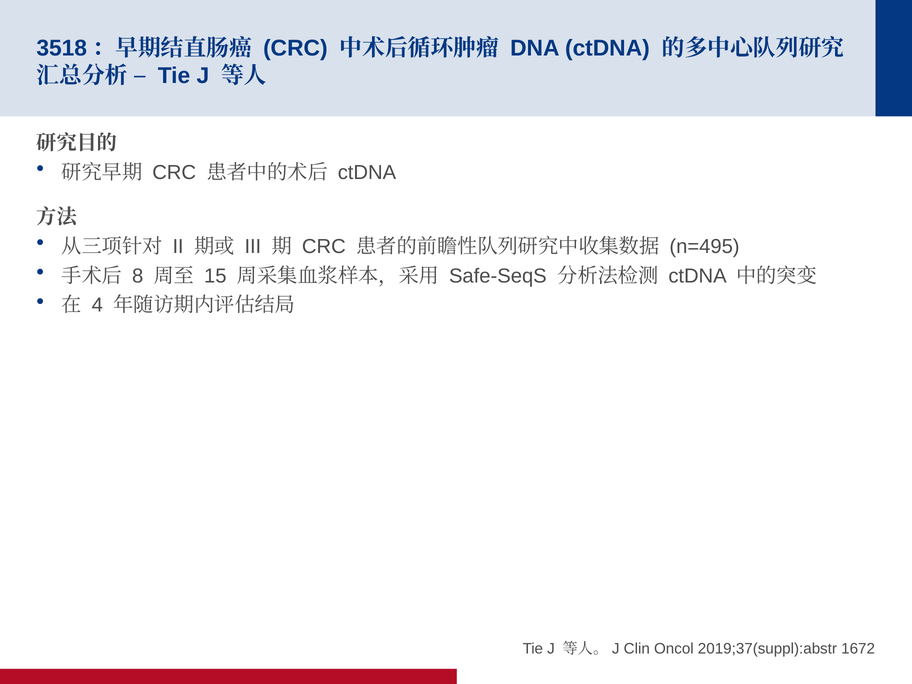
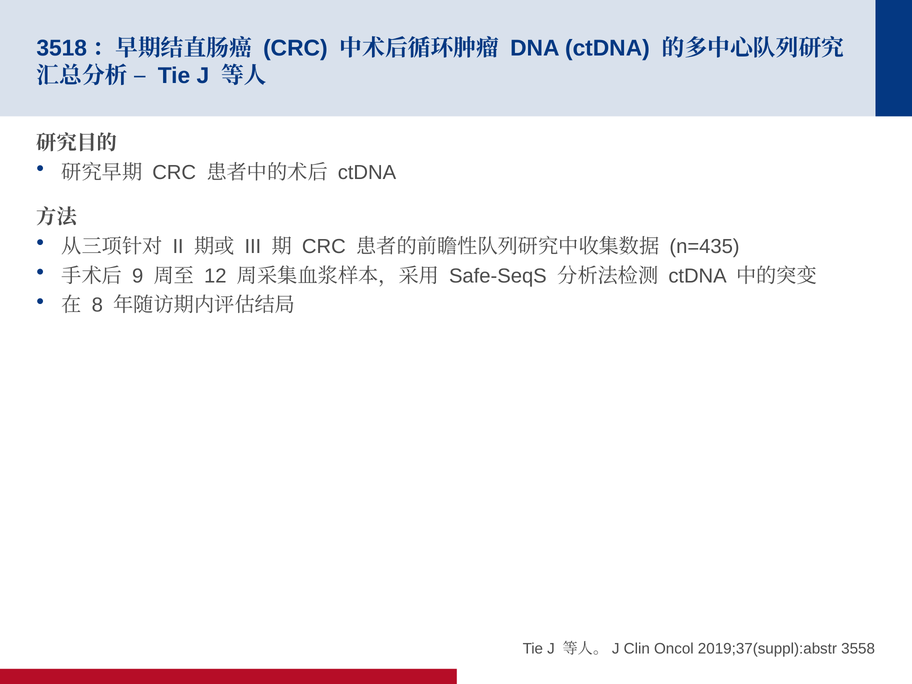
n=495: n=495 -> n=435 (705, 246)
8: 8 -> 9 (138, 276)
15: 15 -> 12 (215, 276)
4: 4 -> 8 (97, 305)
1672: 1672 -> 3558 (858, 649)
